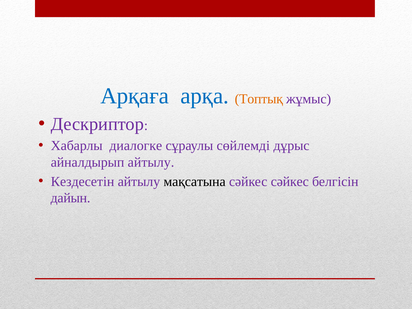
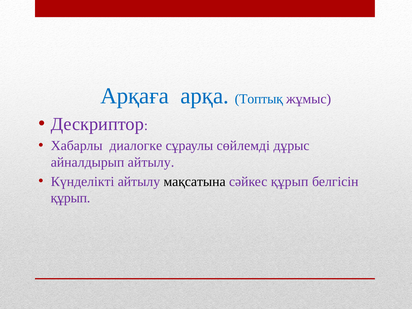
Топтық colour: orange -> blue (259, 99)
Кездесетін: Кездесетін -> Күнделікті (83, 181)
сәйкес сәйкес: сәйкес -> құрып (290, 181)
дайын: дайын -> құрып (70, 198)
